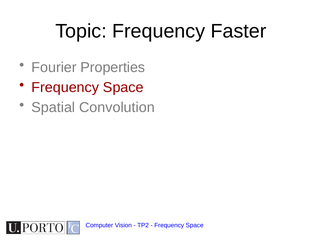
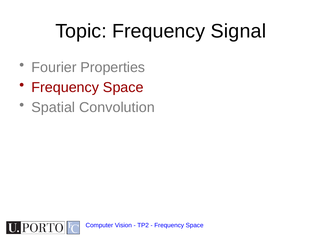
Faster: Faster -> Signal (238, 31)
